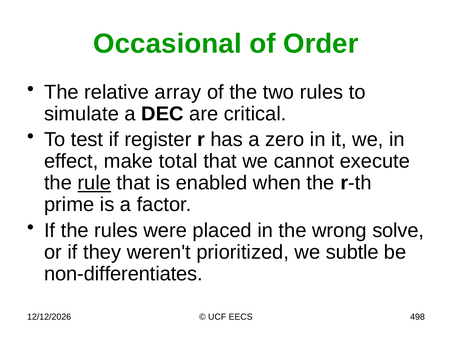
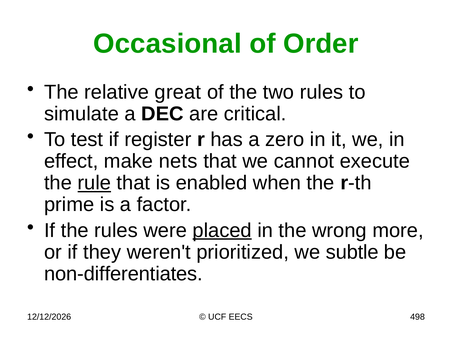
array: array -> great (178, 92)
total: total -> nets (178, 161)
placed underline: none -> present (222, 230)
solve: solve -> more (398, 230)
